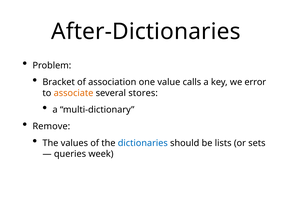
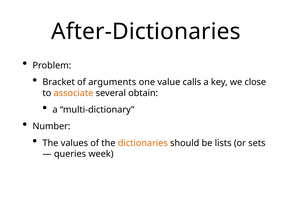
association: association -> arguments (112, 82)
error: error -> close (255, 82)
stores: stores -> obtain (143, 93)
Remove: Remove -> Number (51, 126)
dictionaries colour: blue -> orange (143, 143)
